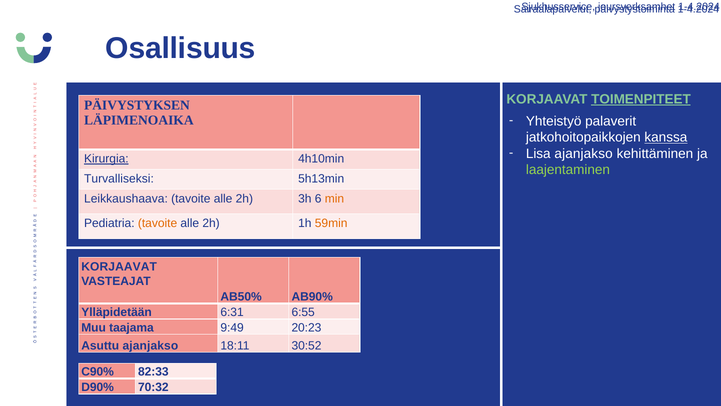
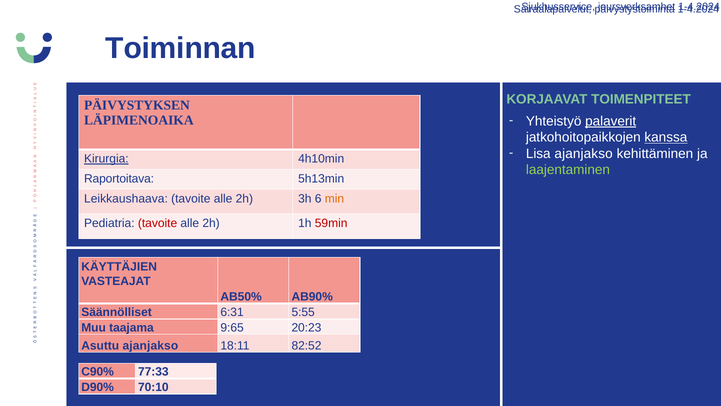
Osallisuus: Osallisuus -> Toiminnan (181, 48)
TOIMENPITEET underline: present -> none (641, 99)
palaverit underline: none -> present (611, 121)
Turvalliseksi: Turvalliseksi -> Raportoitava (119, 179)
tavoite colour: orange -> red (158, 223)
59min colour: orange -> red (331, 223)
KORJAAVAT: KORJAAVAT -> KÄYTTÄJIEN (119, 267)
Ylläpidetään: Ylläpidetään -> Säännölliset (117, 312)
6:55: 6:55 -> 5:55 (303, 312)
9:49: 9:49 -> 9:65 (232, 328)
30:52: 30:52 -> 82:52 (306, 345)
82:33: 82:33 -> 77:33 (153, 372)
70:32: 70:32 -> 70:10 (153, 387)
